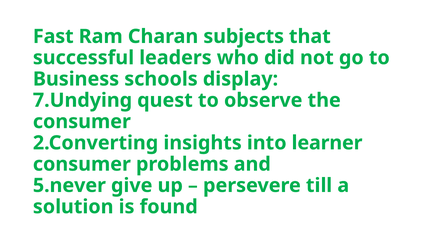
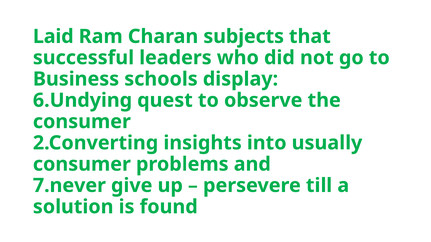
Fast: Fast -> Laid (53, 36)
7.Undying: 7.Undying -> 6.Undying (82, 100)
learner: learner -> usually (327, 143)
5.never: 5.never -> 7.never (69, 186)
